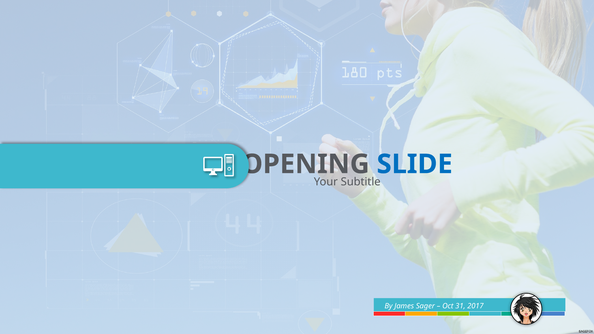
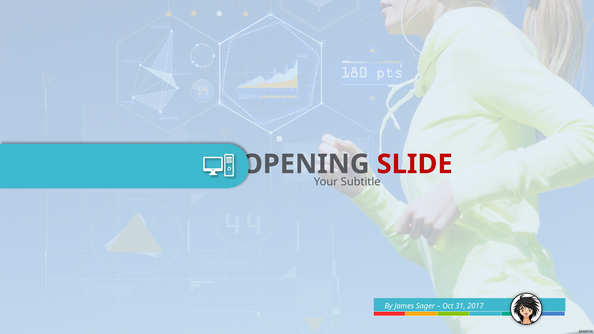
SLIDE colour: blue -> red (415, 164)
